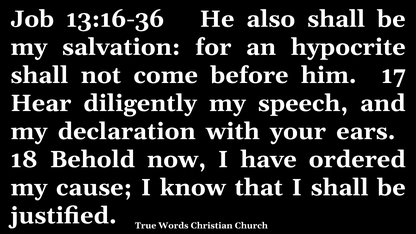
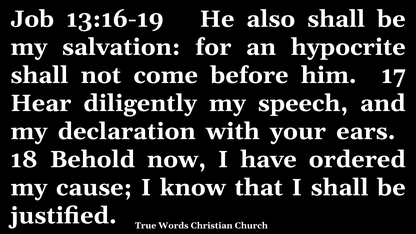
13:16-36: 13:16-36 -> 13:16-19 (115, 19)
